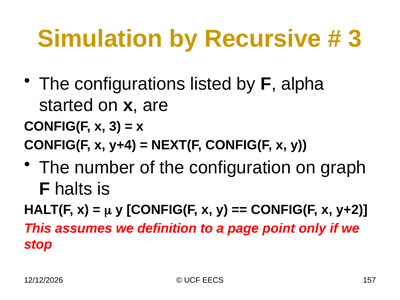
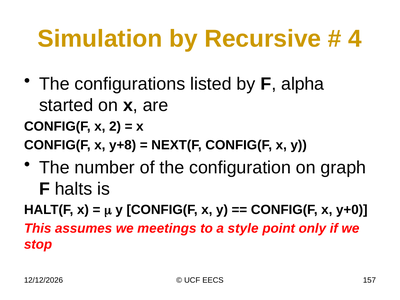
3: 3 -> 4 (355, 39)
x 3: 3 -> 2 (115, 126)
y+4: y+4 -> y+8 (123, 145)
y+2: y+2 -> y+0 (352, 210)
definition: definition -> meetings (167, 228)
page: page -> style (243, 228)
